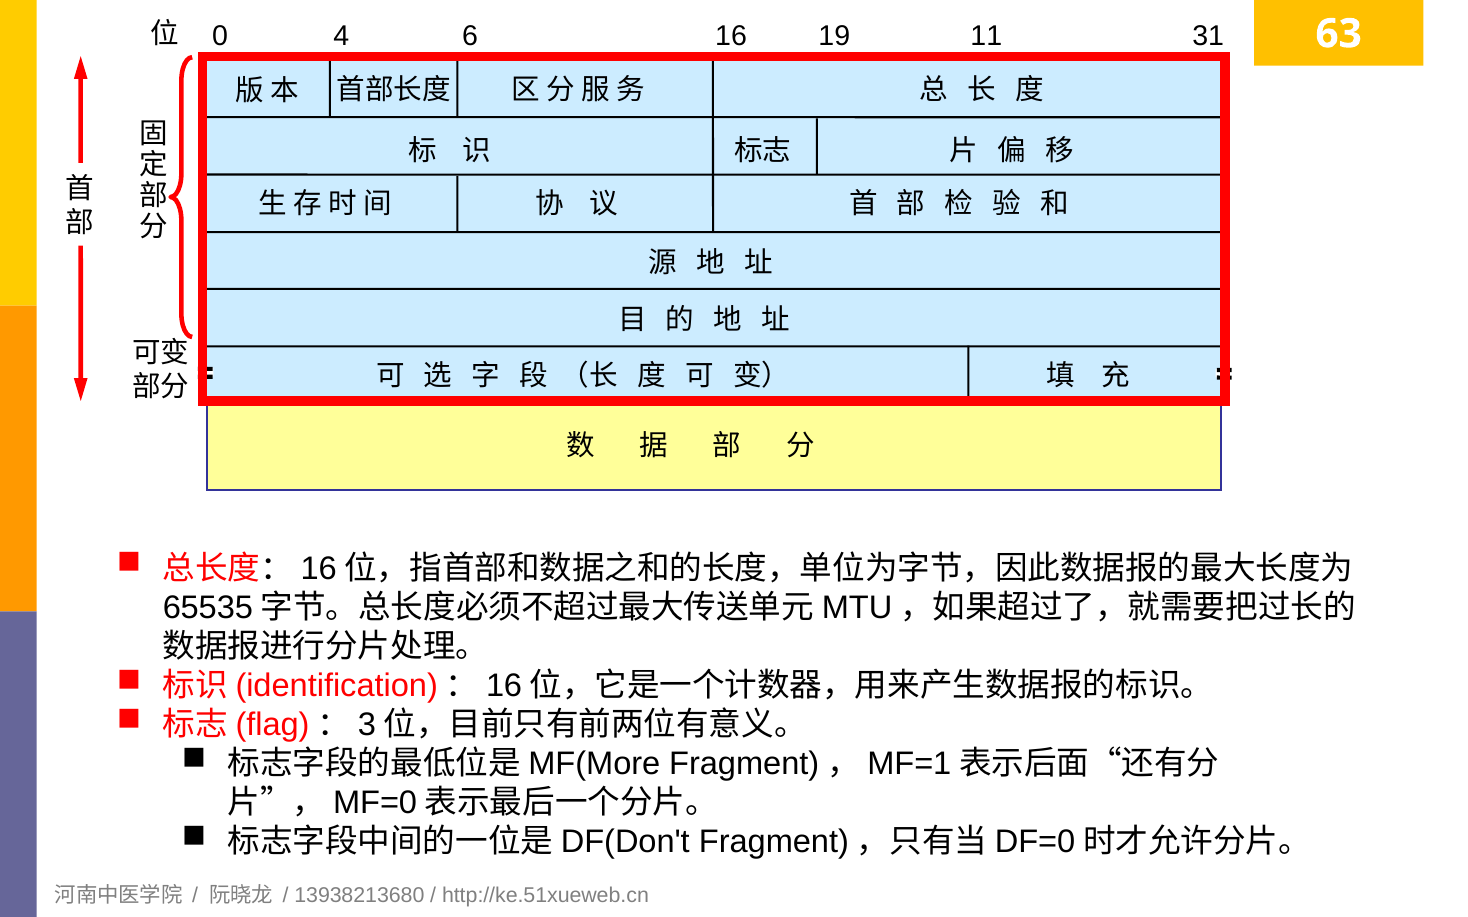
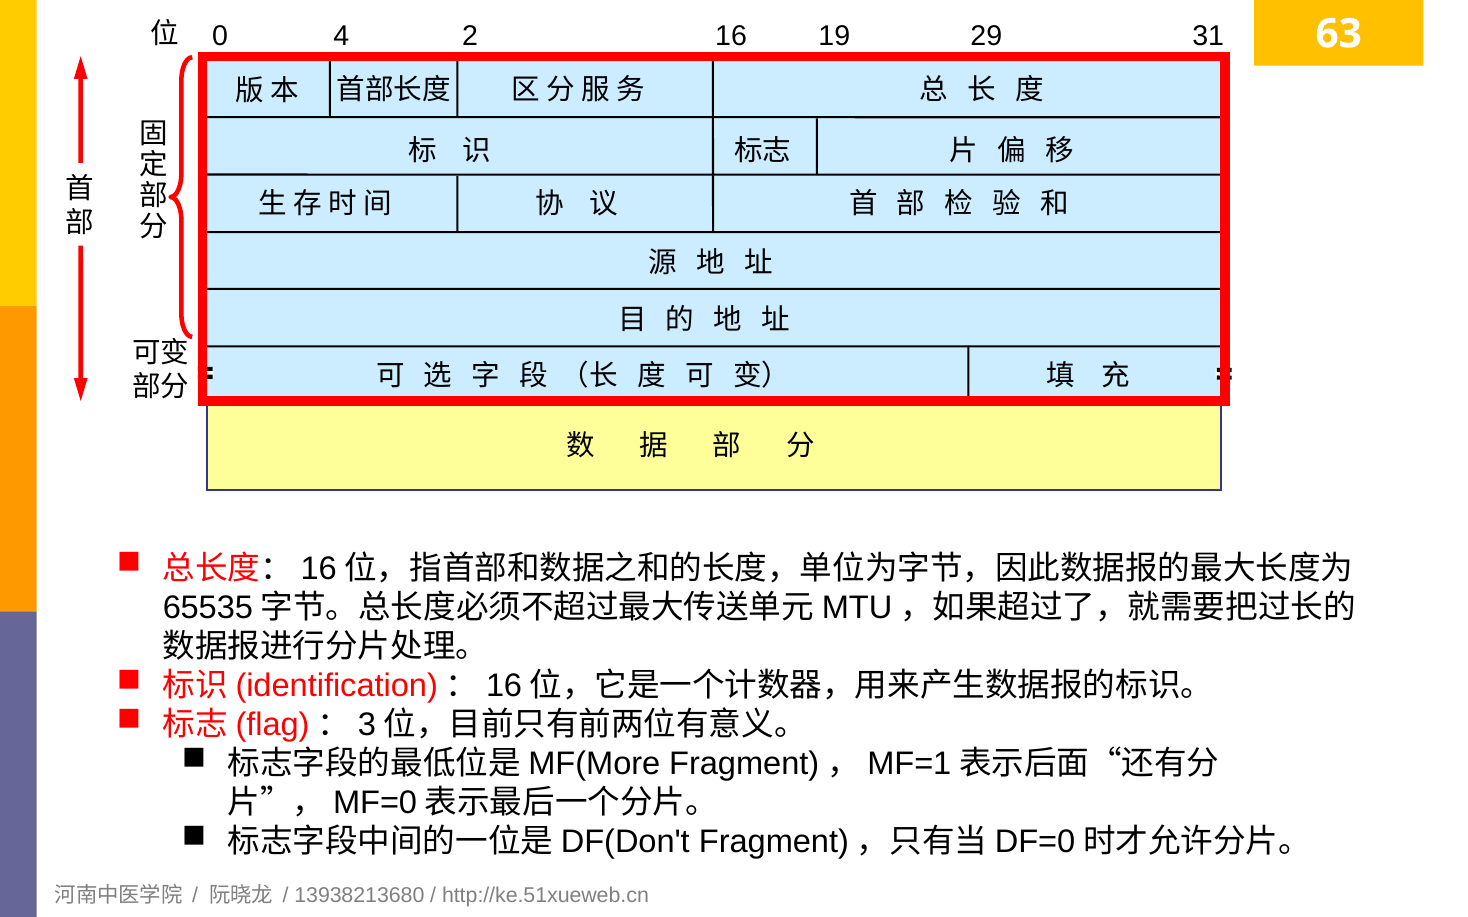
6: 6 -> 2 (470, 36)
11: 11 -> 29 (986, 36)
